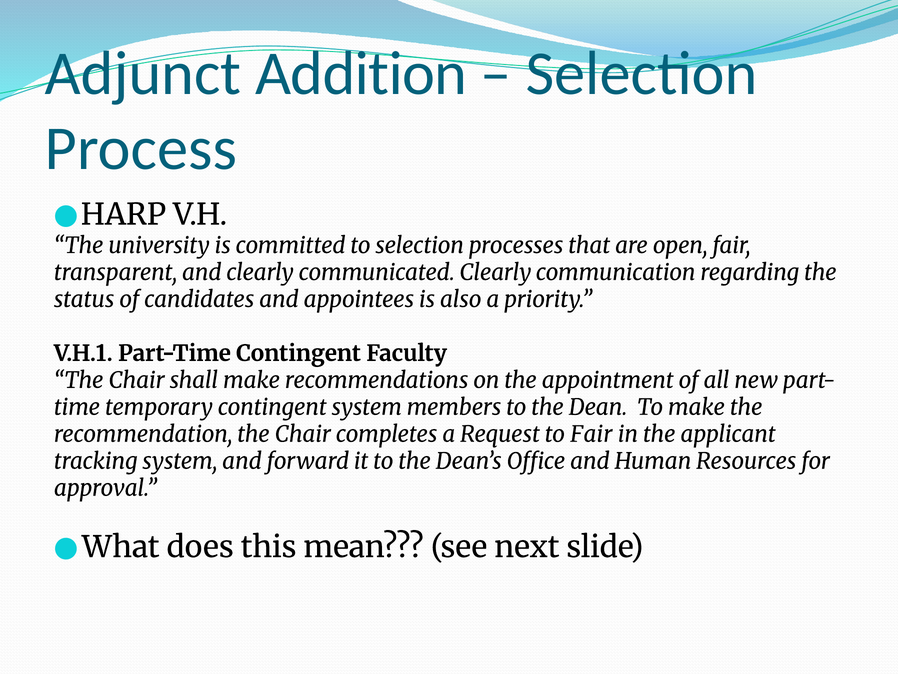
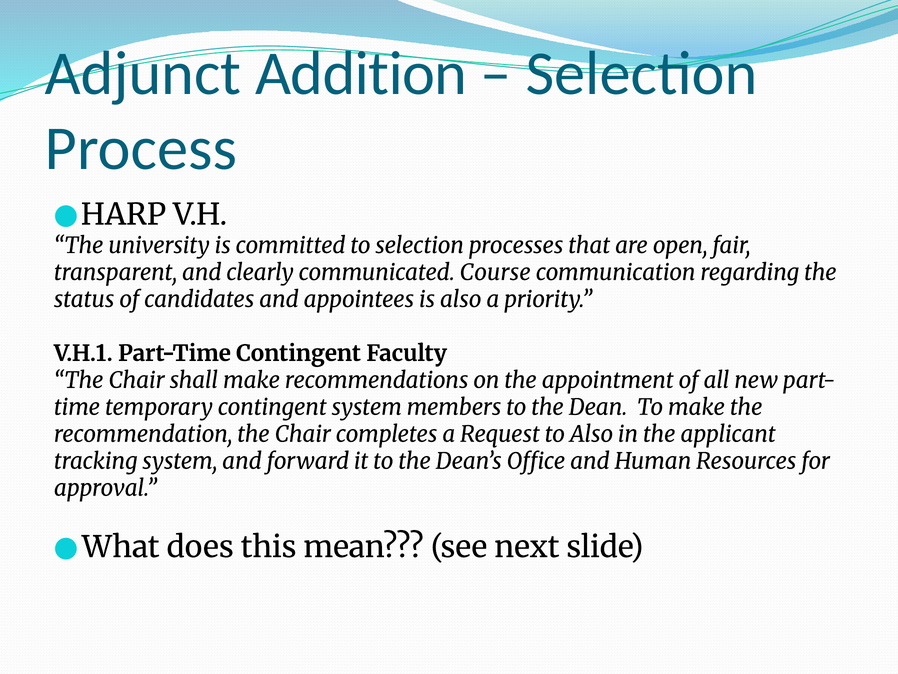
communicated Clearly: Clearly -> Course (495, 272)
to Fair: Fair -> Also (592, 434)
